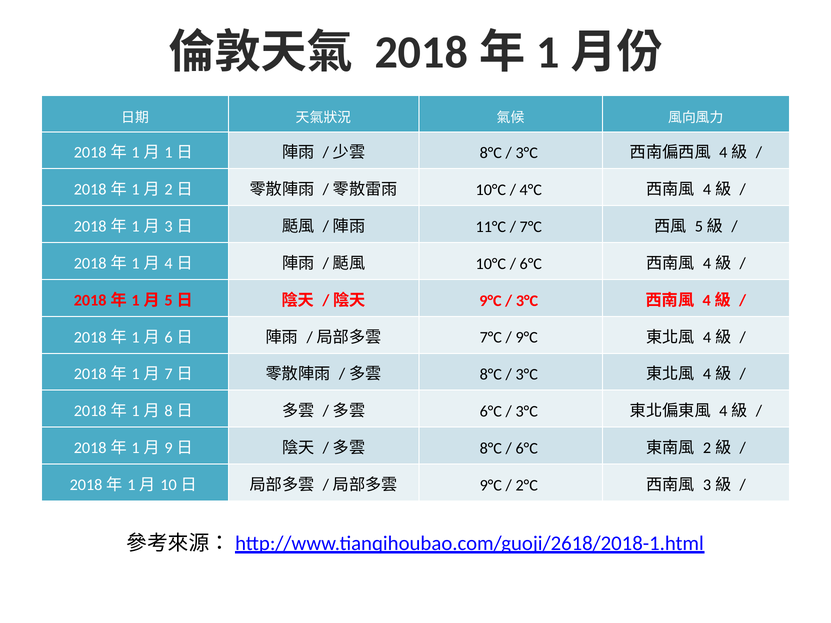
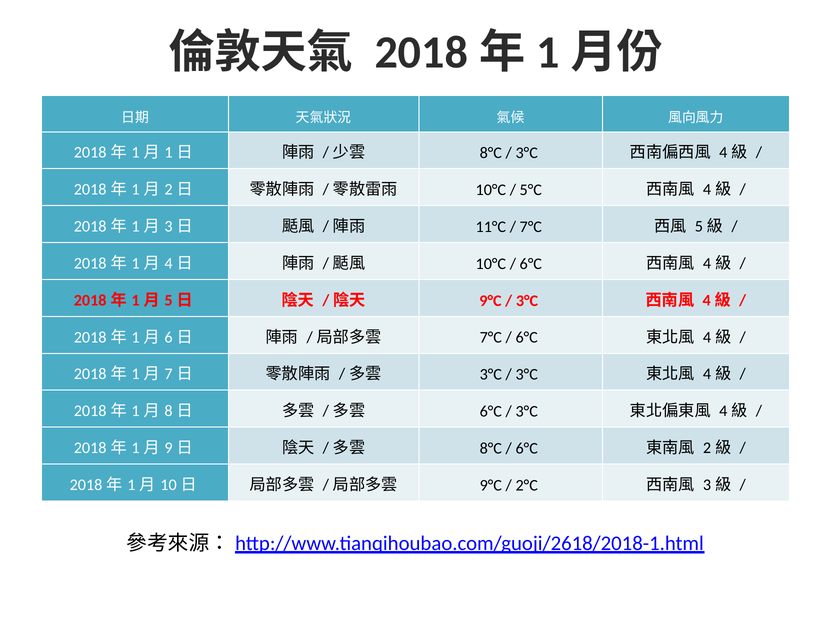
4°C: 4°C -> 5°C (531, 190)
9°C: 9°C -> 6°C (527, 338)
8°C: 8°C -> 3°C (491, 375)
